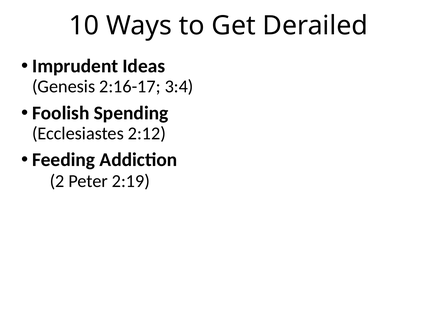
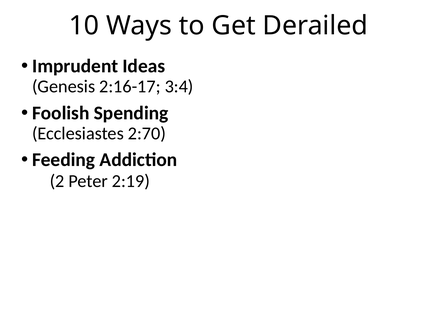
2:12: 2:12 -> 2:70 (147, 133)
